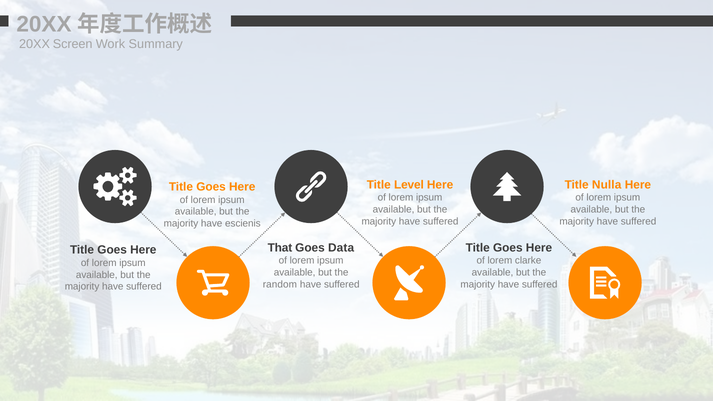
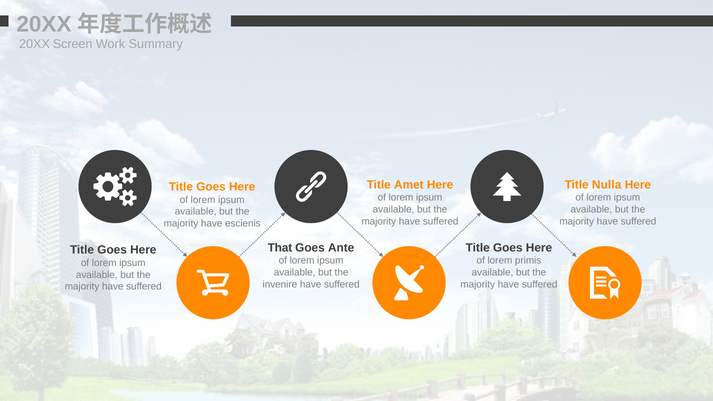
Level: Level -> Amet (409, 185)
Data: Data -> Ante (341, 248)
clarke: clarke -> primis (528, 261)
random: random -> invenire (280, 284)
